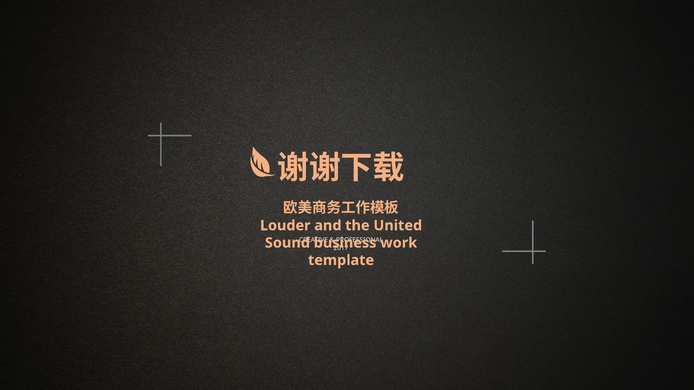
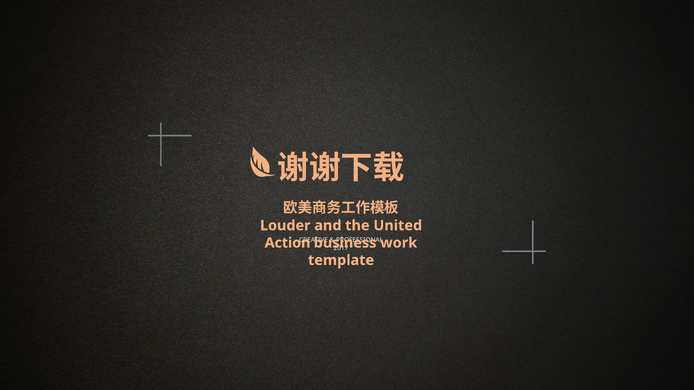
Sound: Sound -> Action (288, 243)
